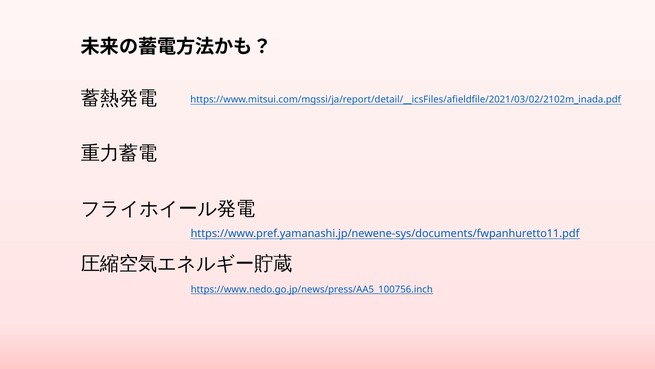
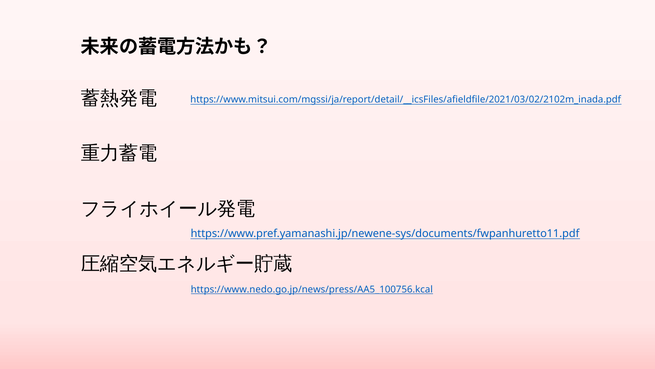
https://www.nedo.go.jp/news/press/AA5_100756.inch: https://www.nedo.go.jp/news/press/AA5_100756.inch -> https://www.nedo.go.jp/news/press/AA5_100756.kcal (312, 289)
